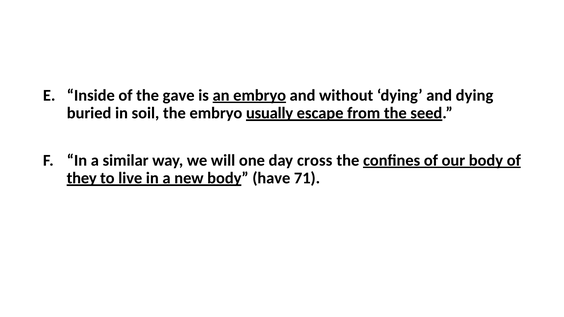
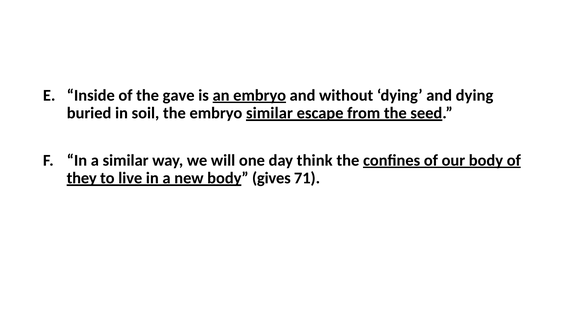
embryo usually: usually -> similar (269, 113)
cross: cross -> think (315, 160)
have: have -> gives (271, 178)
